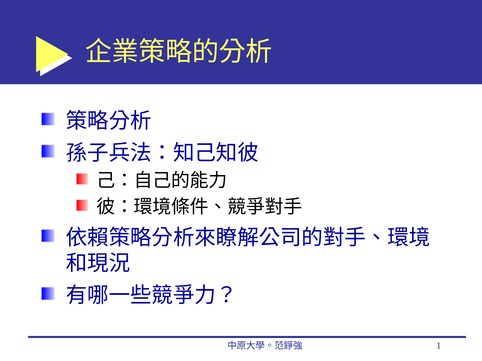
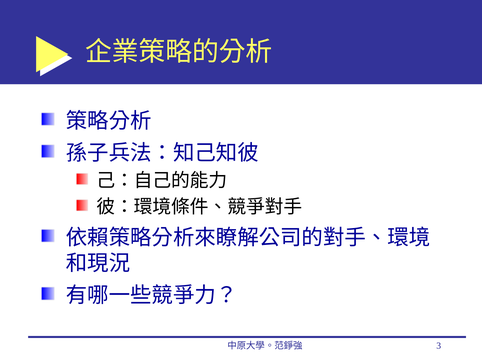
1: 1 -> 3 (439, 346)
